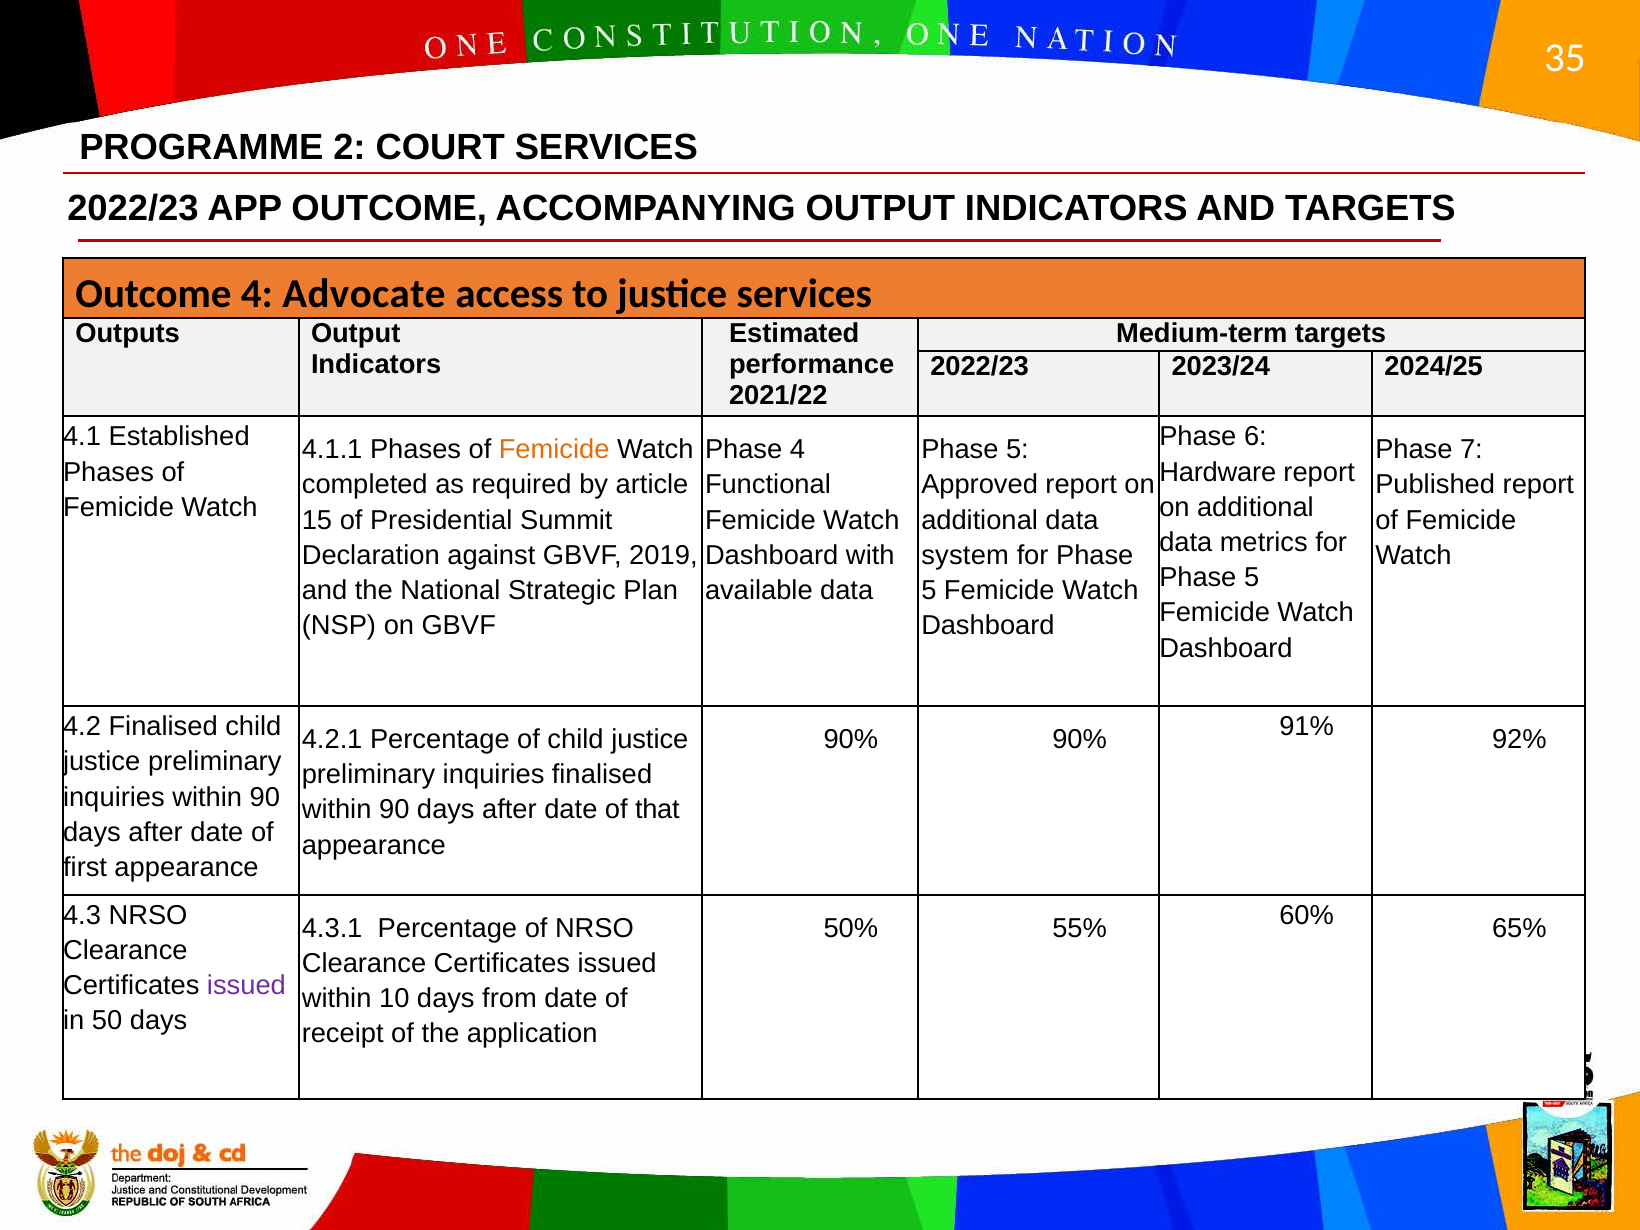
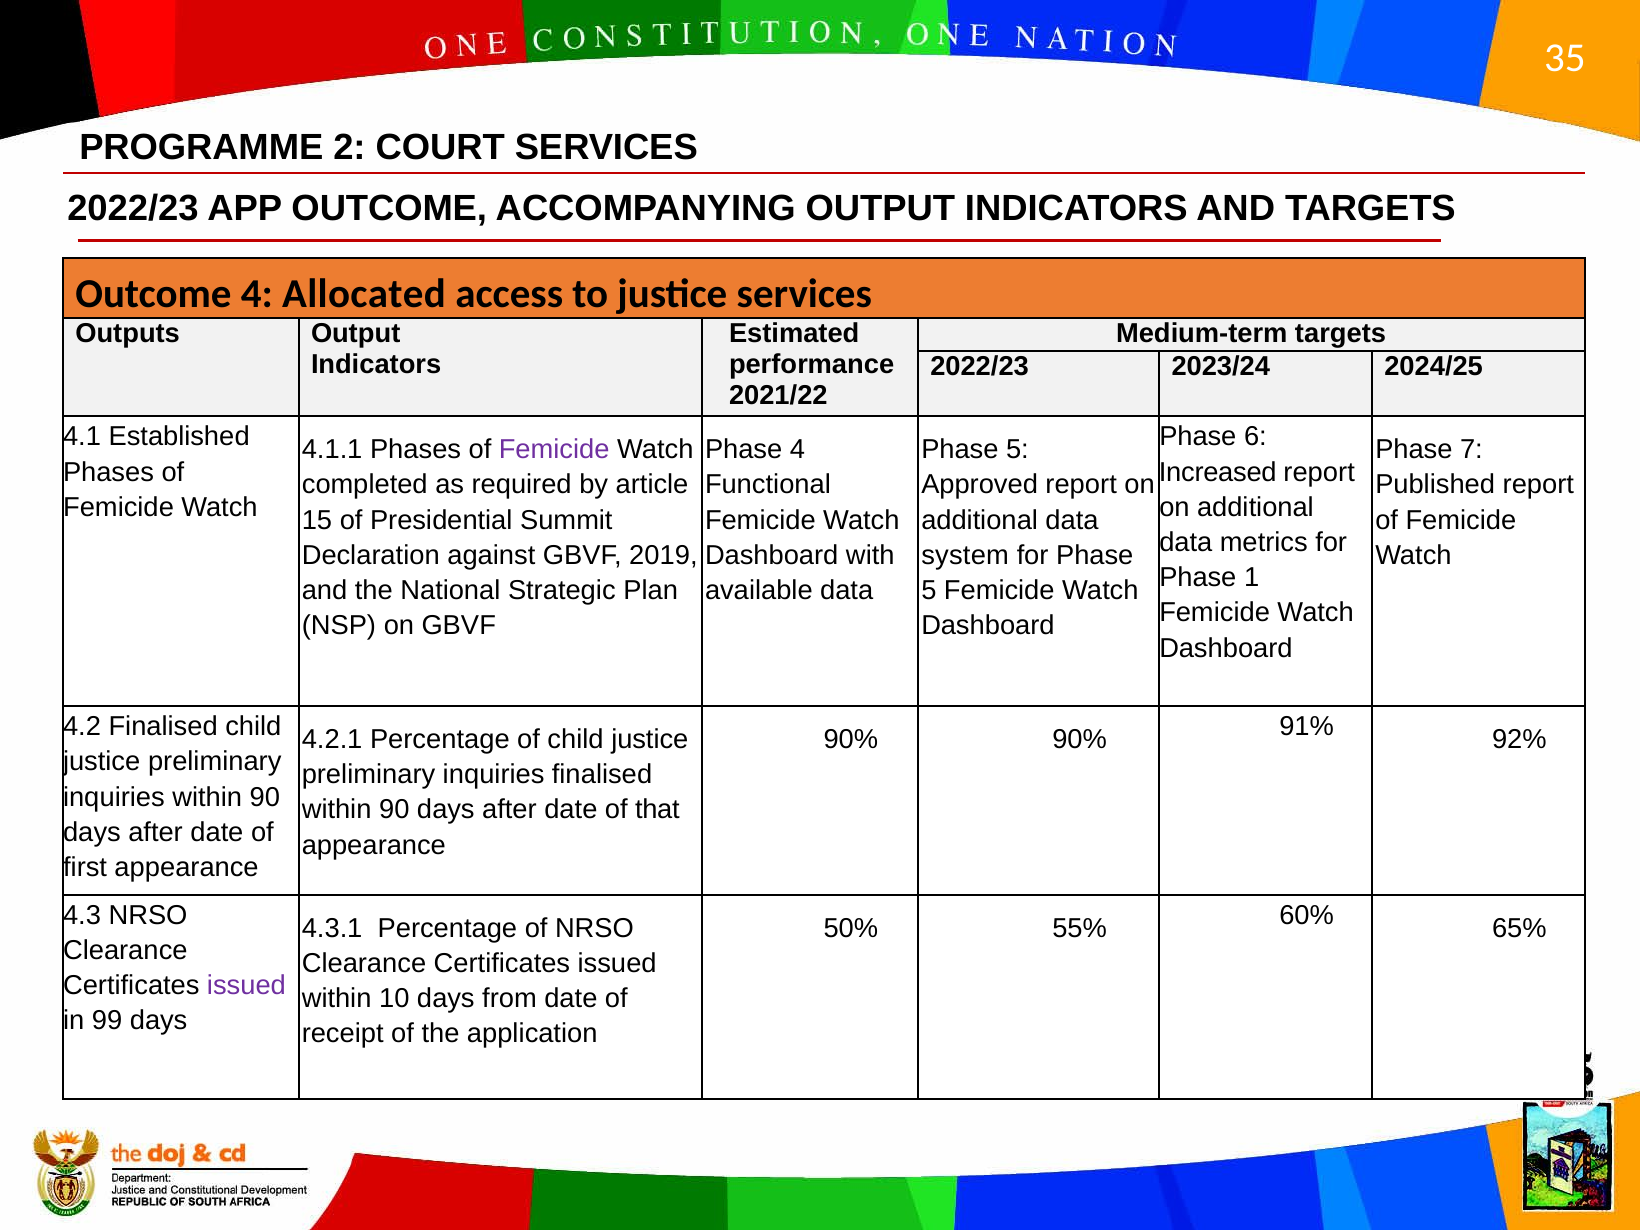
Advocate: Advocate -> Allocated (364, 293)
Femicide colour: orange -> purple (554, 450)
Hardware: Hardware -> Increased (1218, 472)
5: 5 -> 1 (1252, 578)
50: 50 -> 99 (107, 1021)
